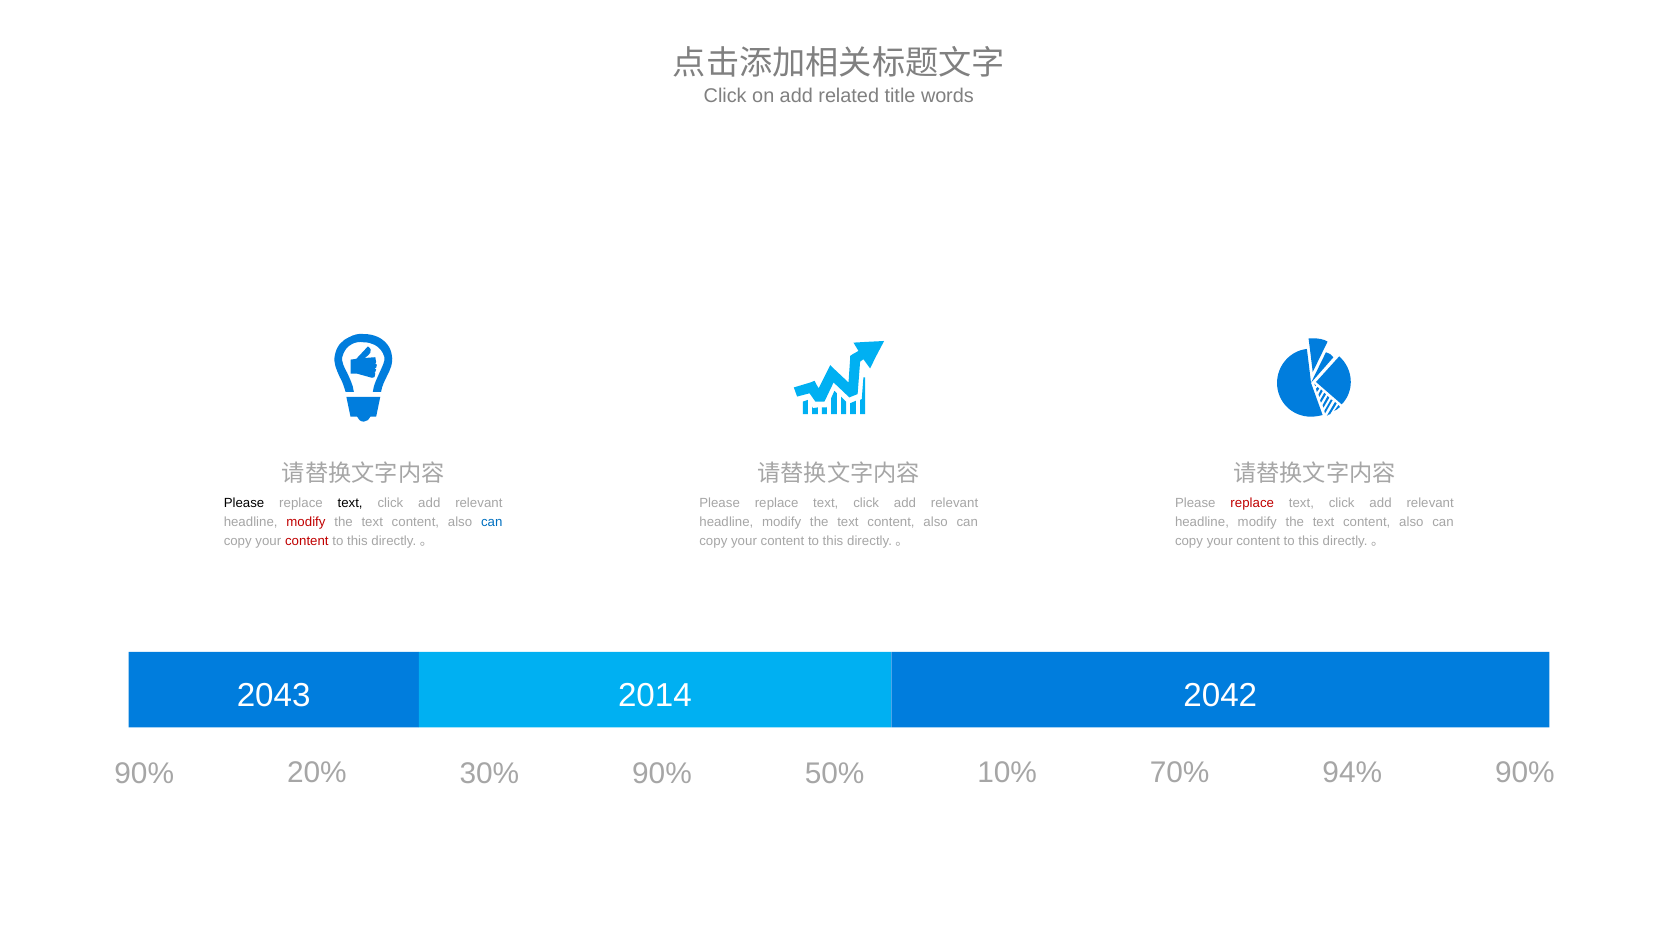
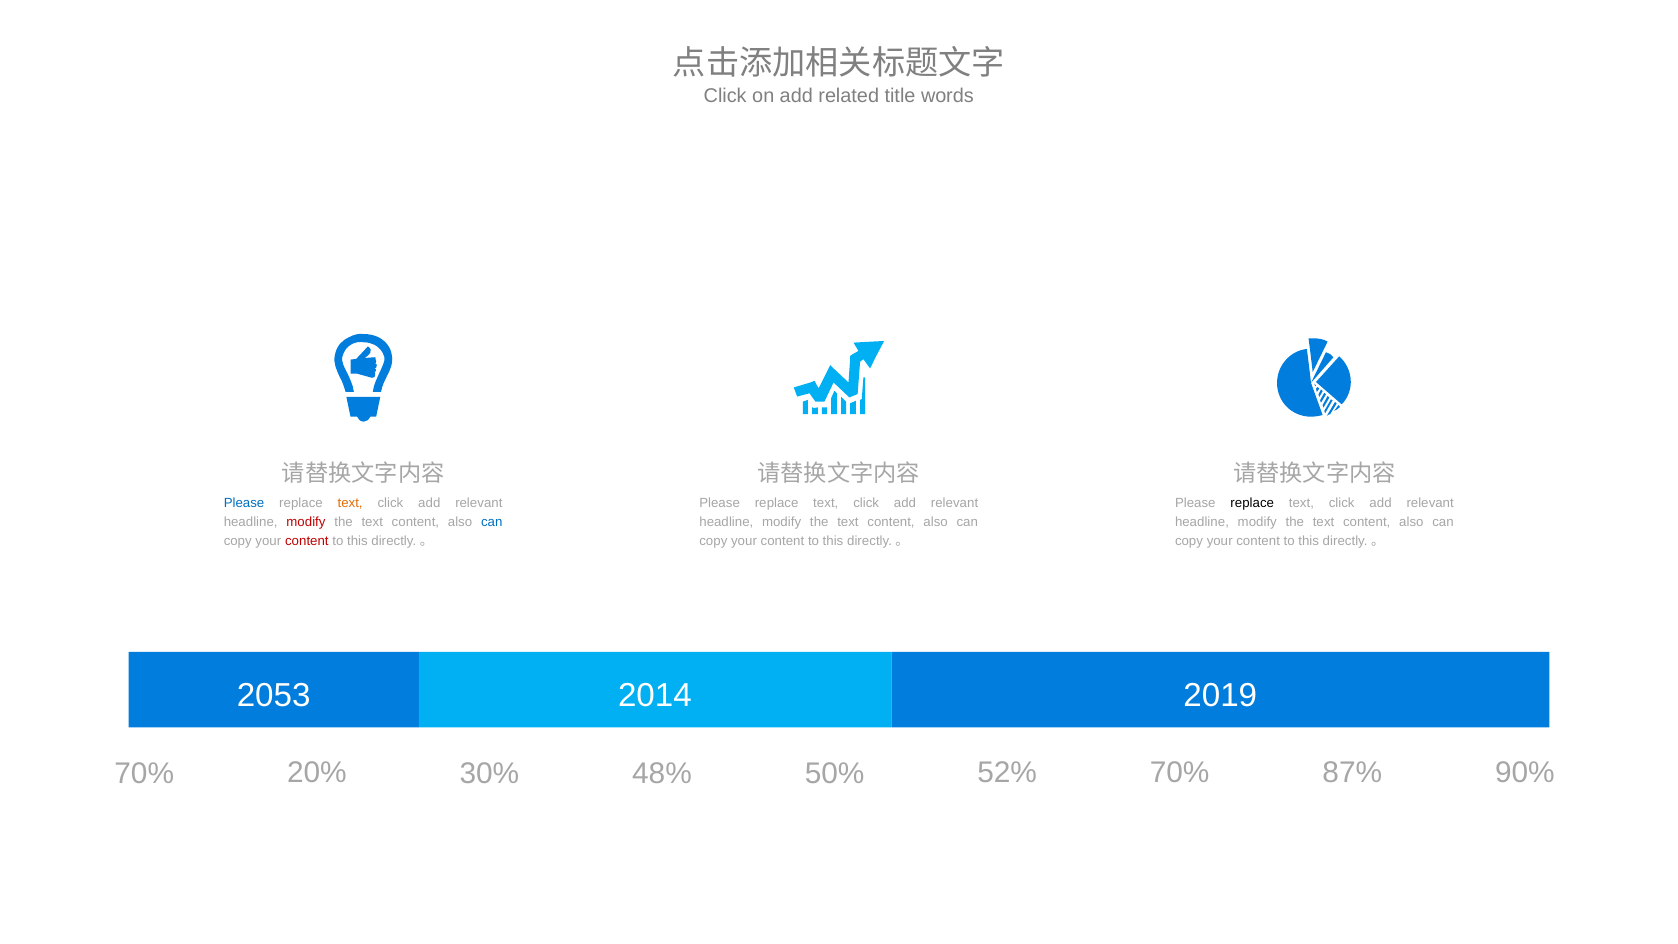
Please colour: black -> blue (244, 503)
text colour: black -> orange (350, 503)
replace colour: red -> black (1252, 503)
2043: 2043 -> 2053 (274, 696)
2042: 2042 -> 2019 (1220, 696)
90%: 90% -> 70% (144, 773)
30% 90%: 90% -> 48% (662, 773)
10%: 10% -> 52% (1007, 773)
94%: 94% -> 87% (1352, 773)
